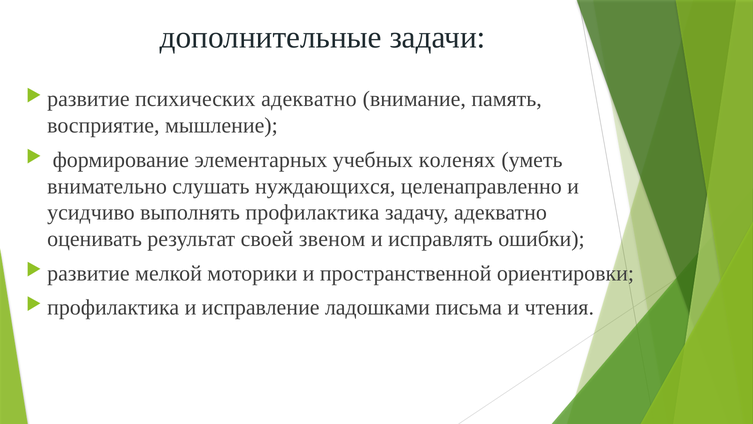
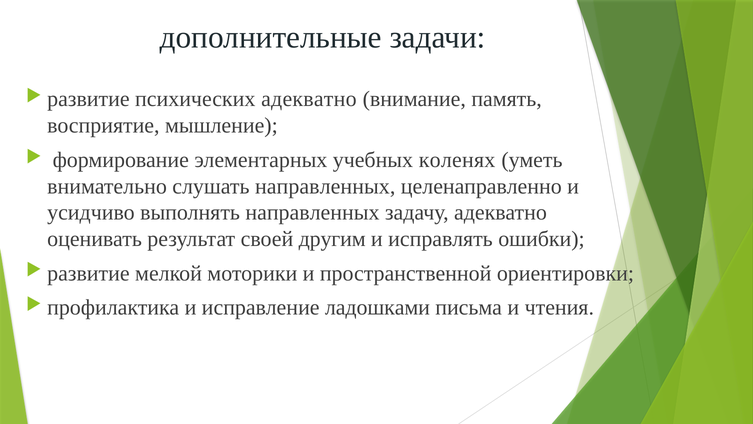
слушать нуждающихся: нуждающихся -> направленных (325, 186)
выполнять профилактика: профилактика -> направленных (312, 212)
звеном: звеном -> другим (332, 239)
